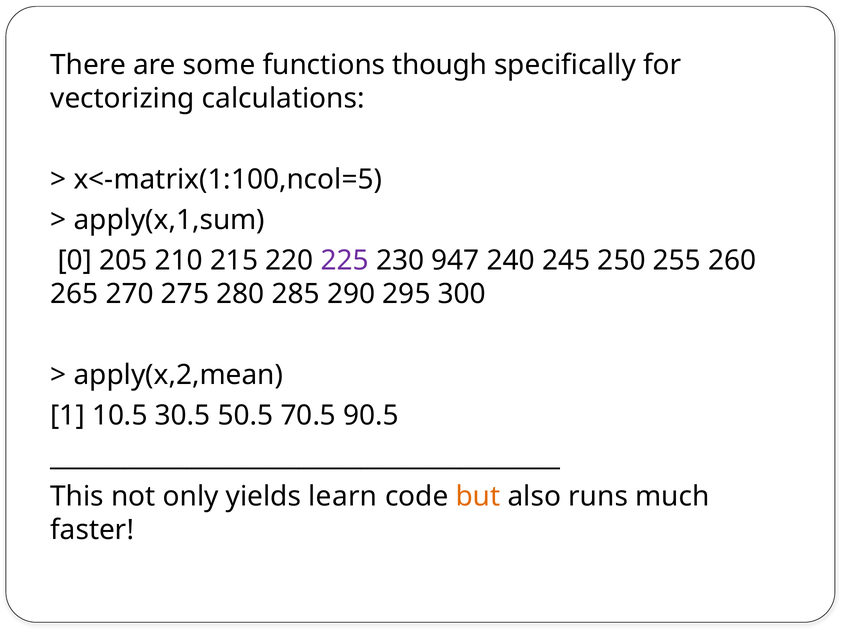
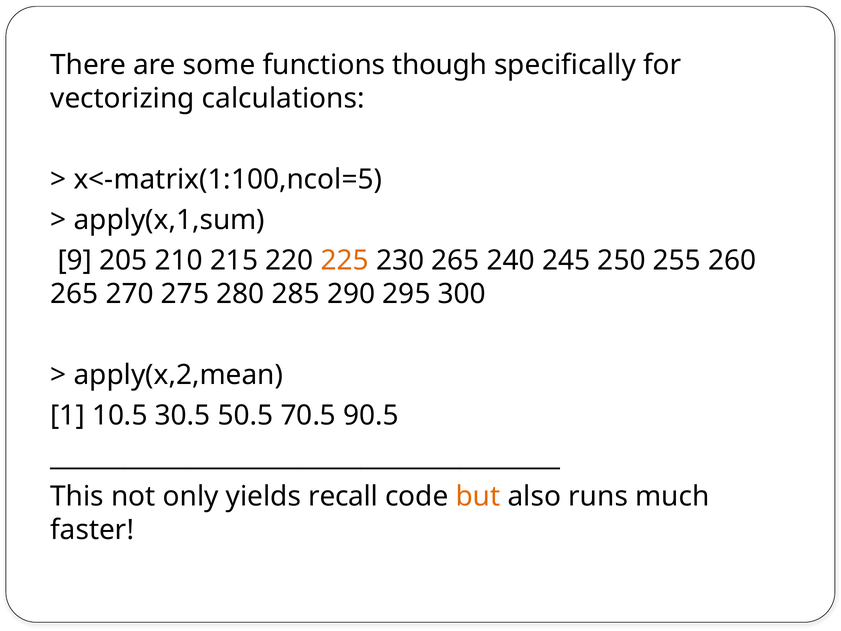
0: 0 -> 9 (75, 260)
225 colour: purple -> orange (345, 260)
230 947: 947 -> 265 (455, 260)
learn: learn -> recall (343, 496)
